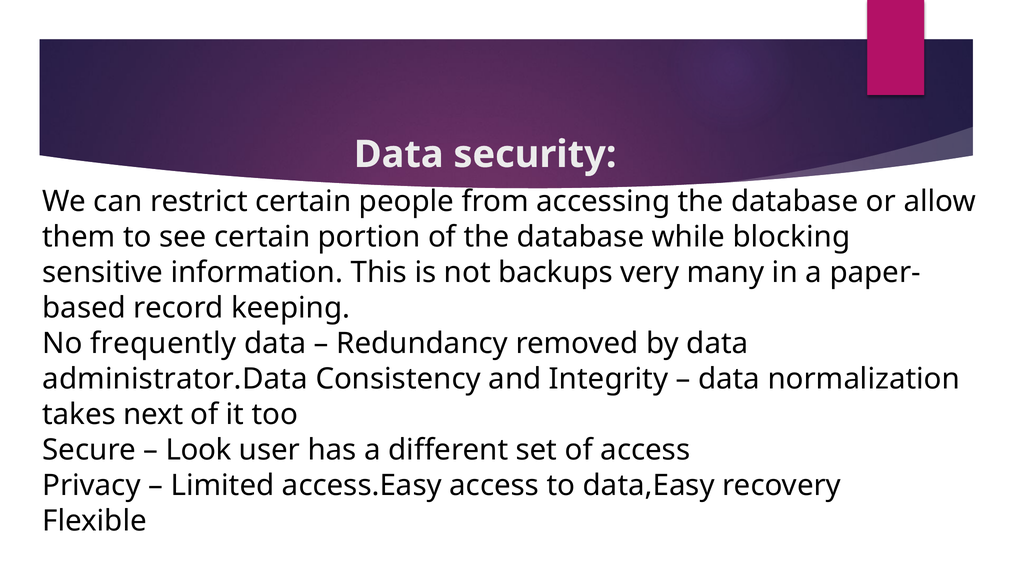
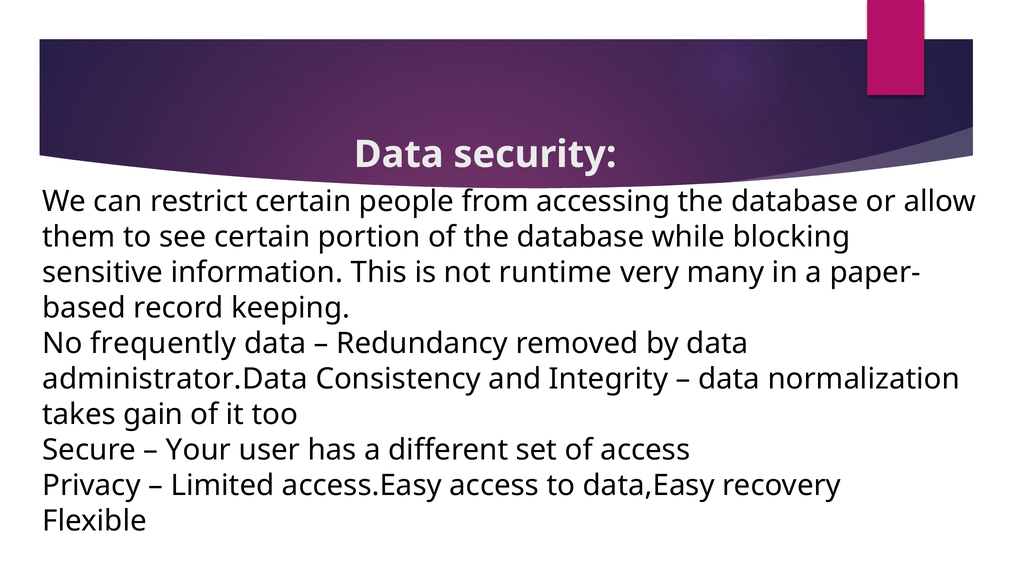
backups: backups -> runtime (555, 273)
next: next -> gain (153, 414)
Look: Look -> Your (198, 450)
